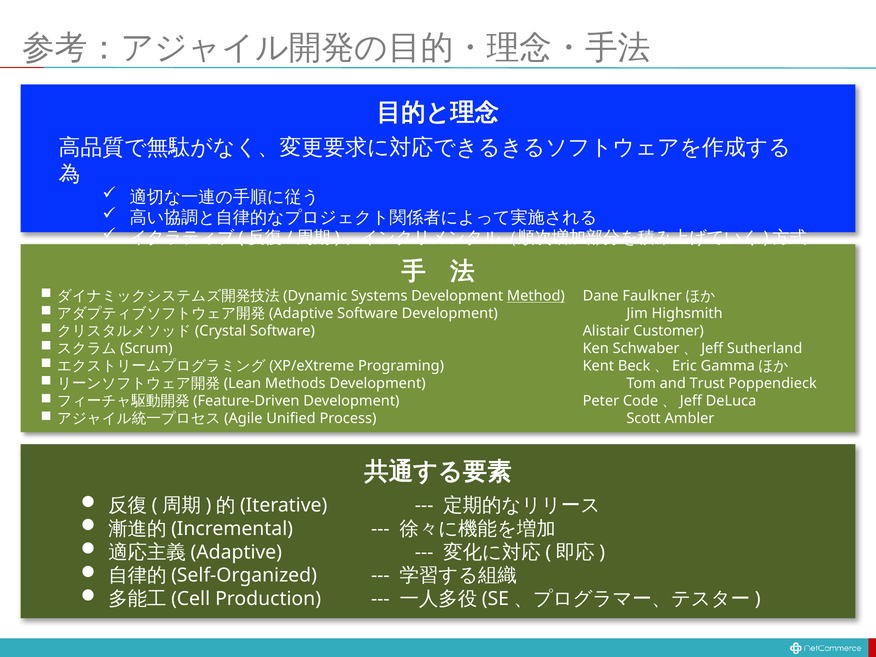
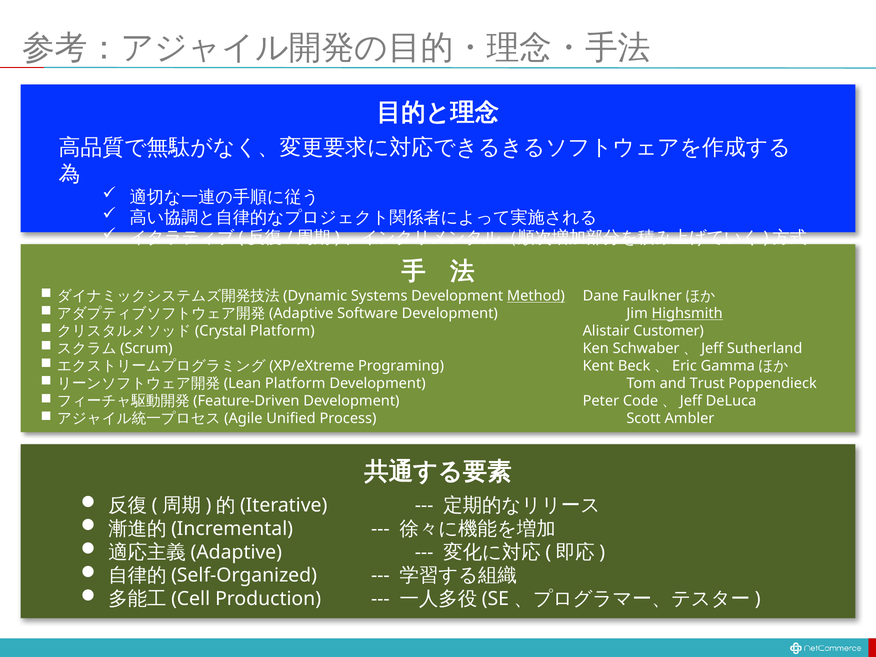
Highsmith underline: none -> present (687, 313)
Software: Software -> Platform (282, 331)
Methods: Methods -> Platform (295, 384)
